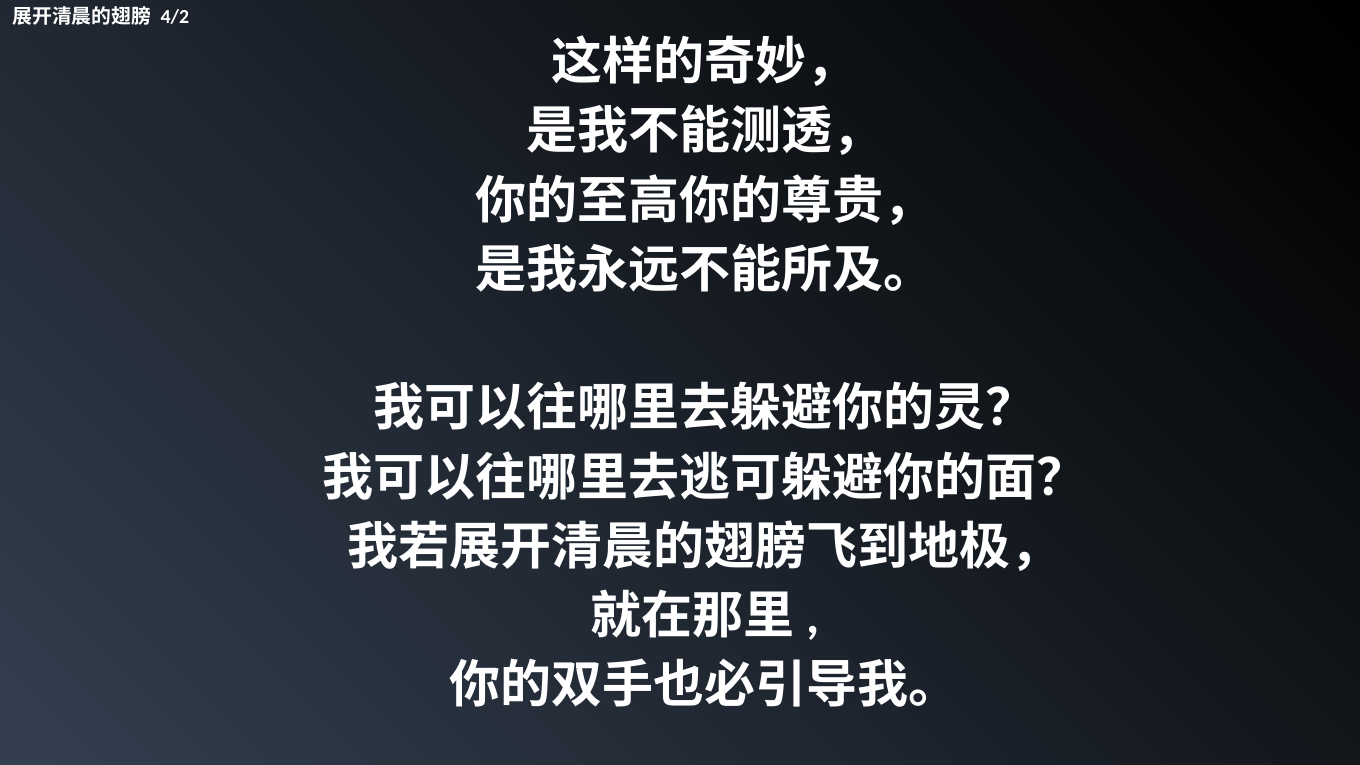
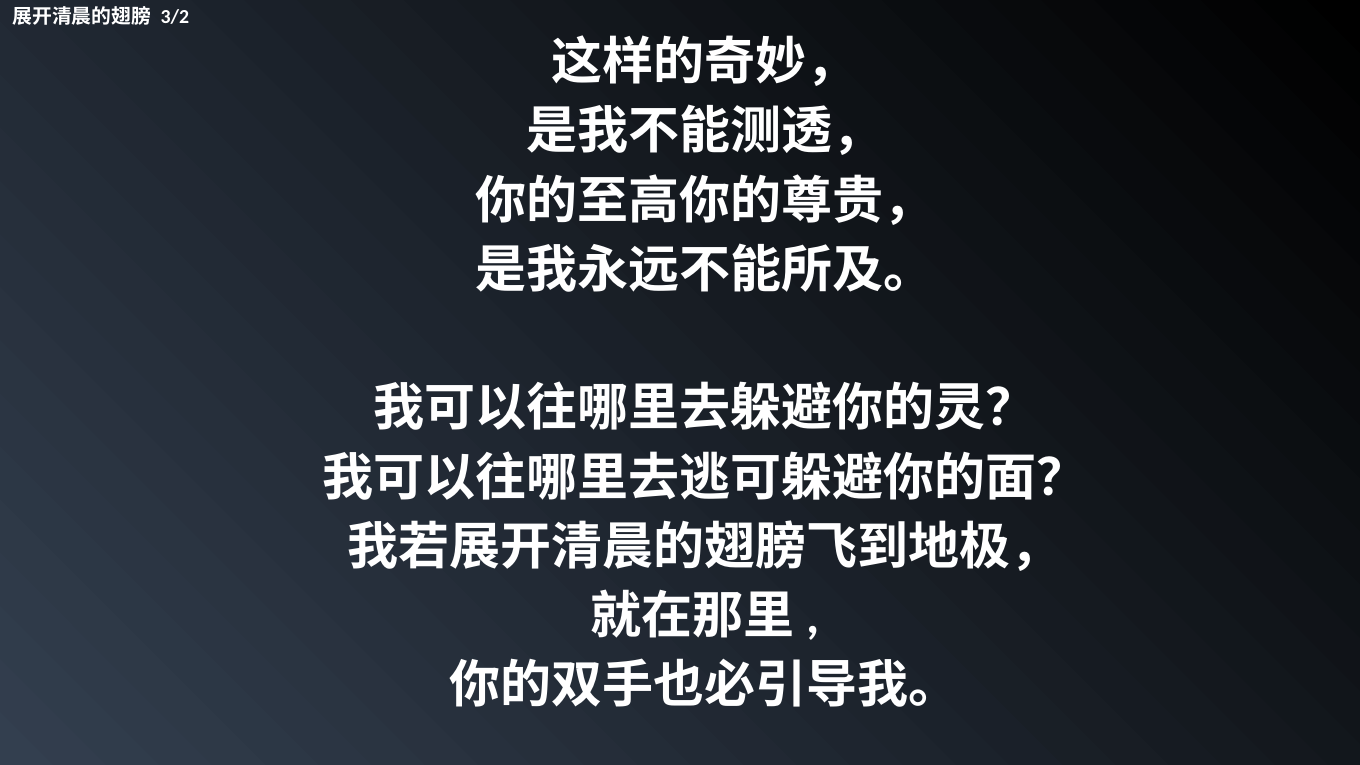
4/2: 4/2 -> 3/2 (175, 17)
